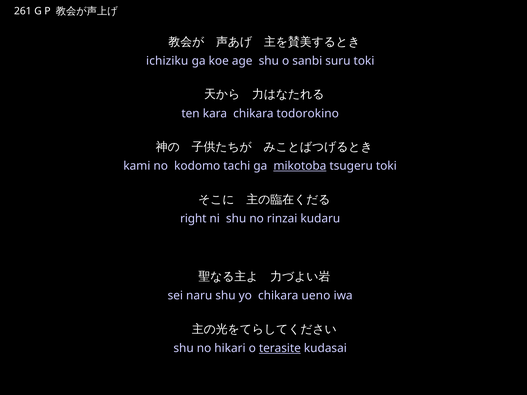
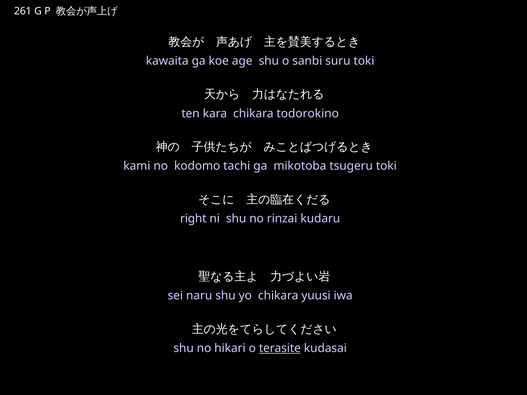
ichiziku: ichiziku -> kawaita (167, 61)
mikotoba underline: present -> none (300, 166)
ueno: ueno -> yuusi (316, 296)
